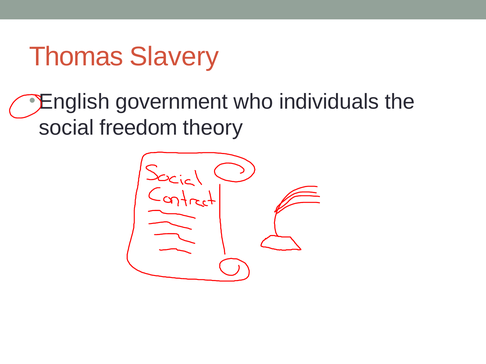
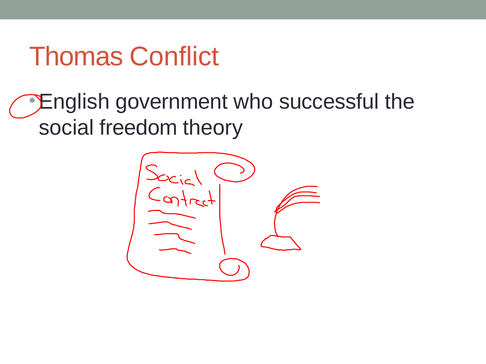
Slavery: Slavery -> Conflict (174, 57)
individuals: individuals -> successful (329, 102)
